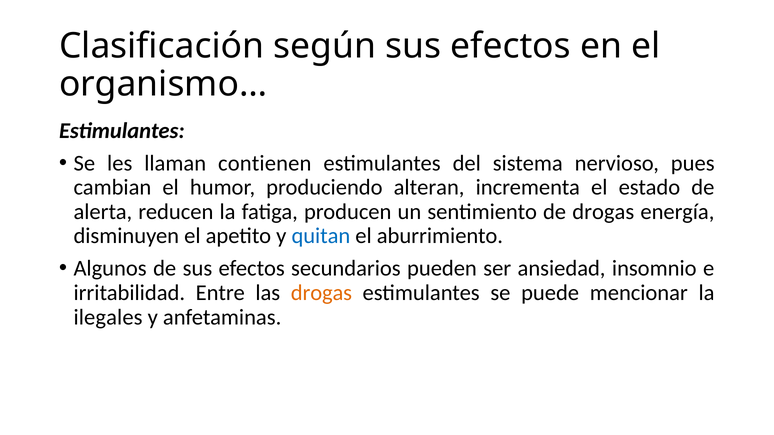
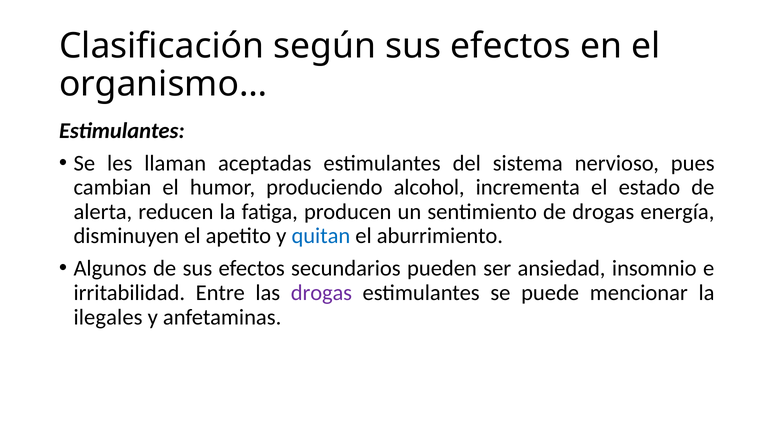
contienen: contienen -> aceptadas (265, 163)
alteran: alteran -> alcohol (429, 188)
drogas colour: orange -> purple (321, 293)
